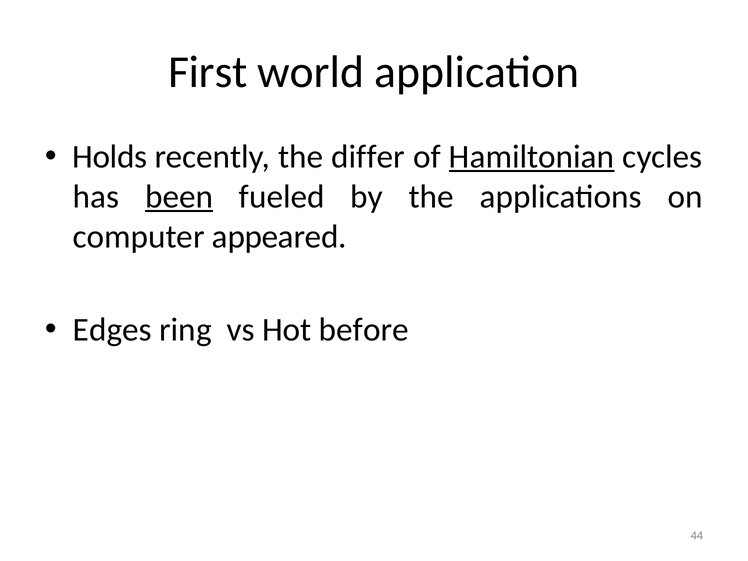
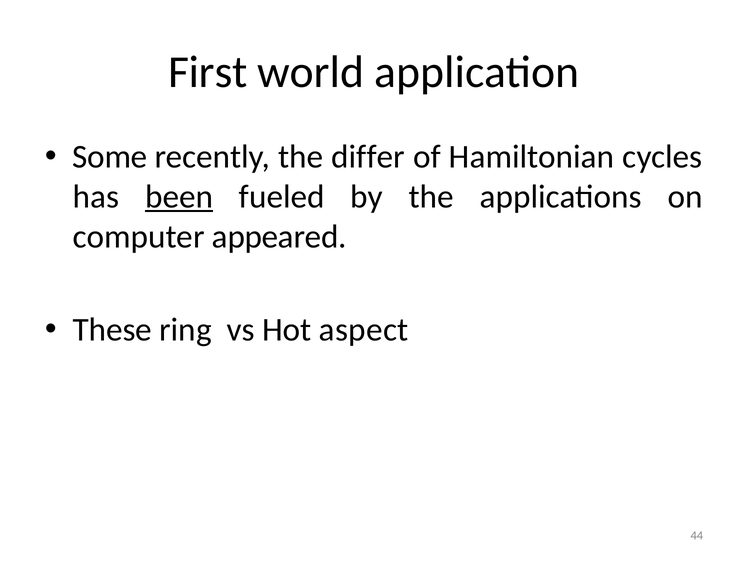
Holds: Holds -> Some (110, 157)
Hamiltonian underline: present -> none (532, 157)
Edges: Edges -> These (112, 330)
before: before -> aspect (364, 330)
